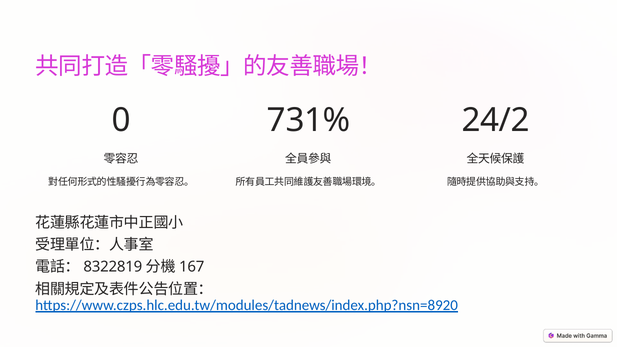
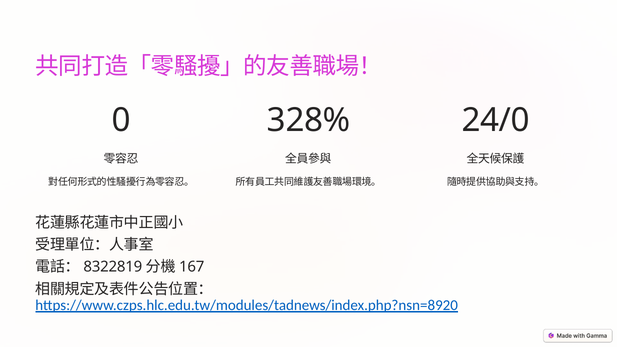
731%: 731% -> 328% (309, 120)
24/2: 24/2 -> 24/0 (496, 120)
